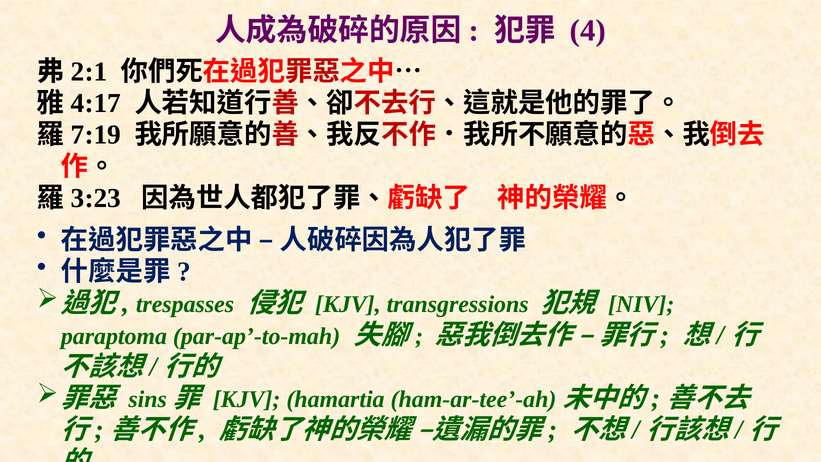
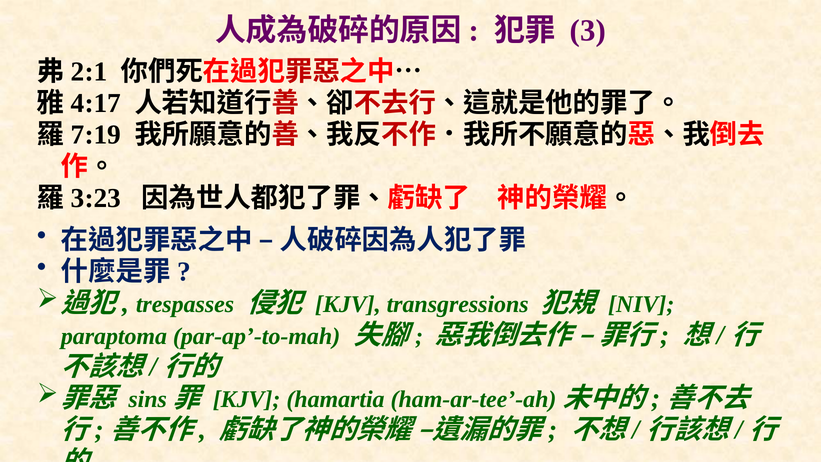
4: 4 -> 3 (588, 30)
